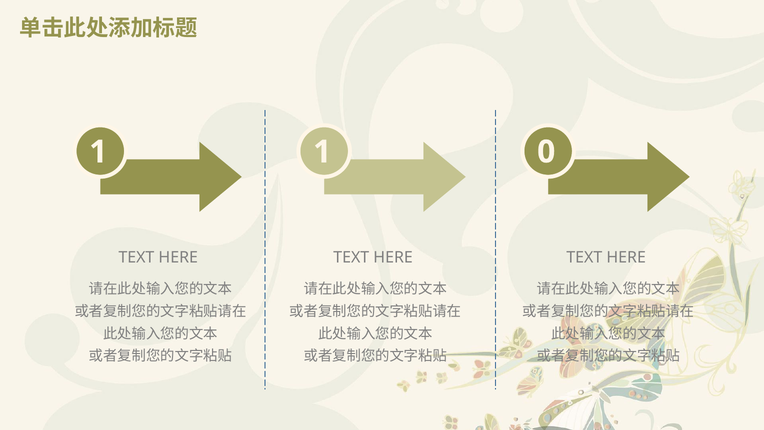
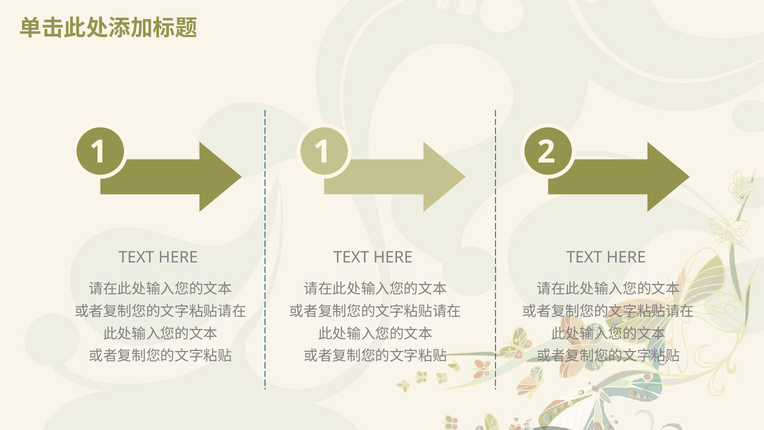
0: 0 -> 2 (546, 152)
